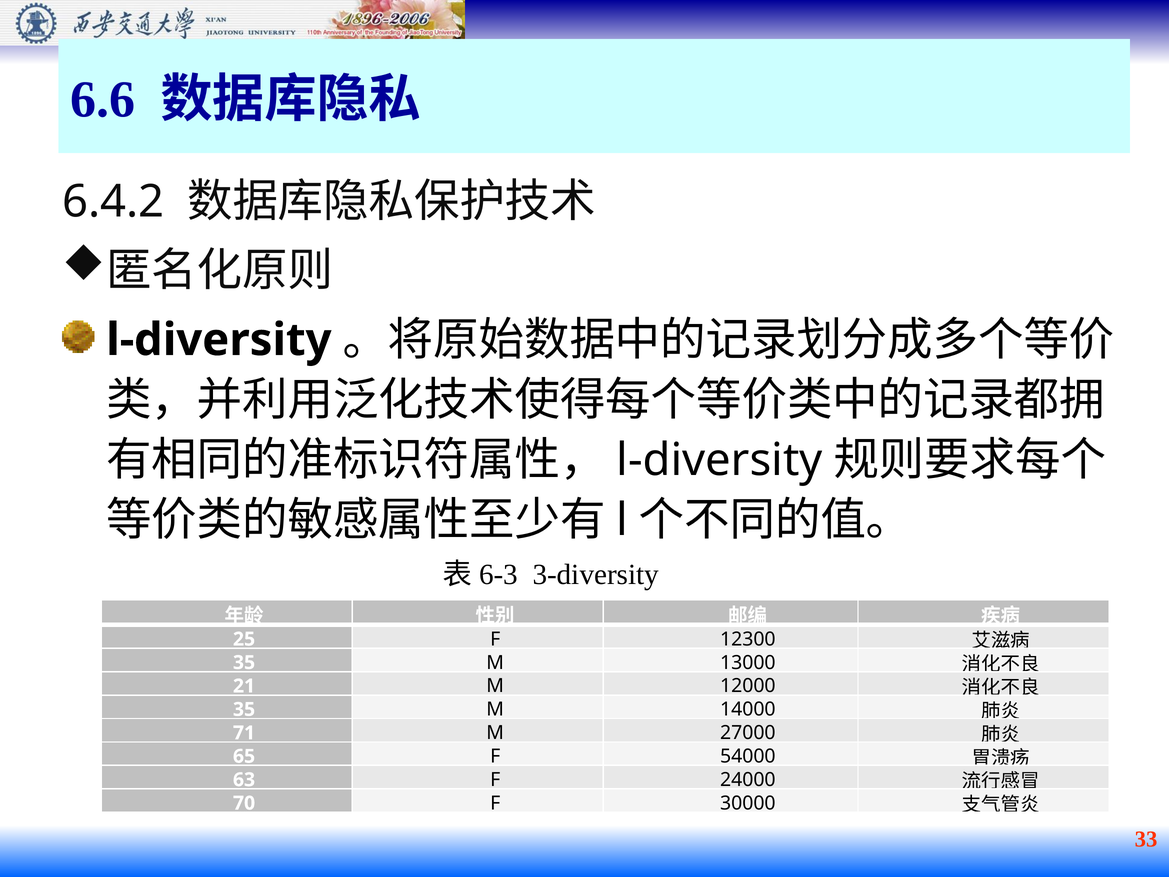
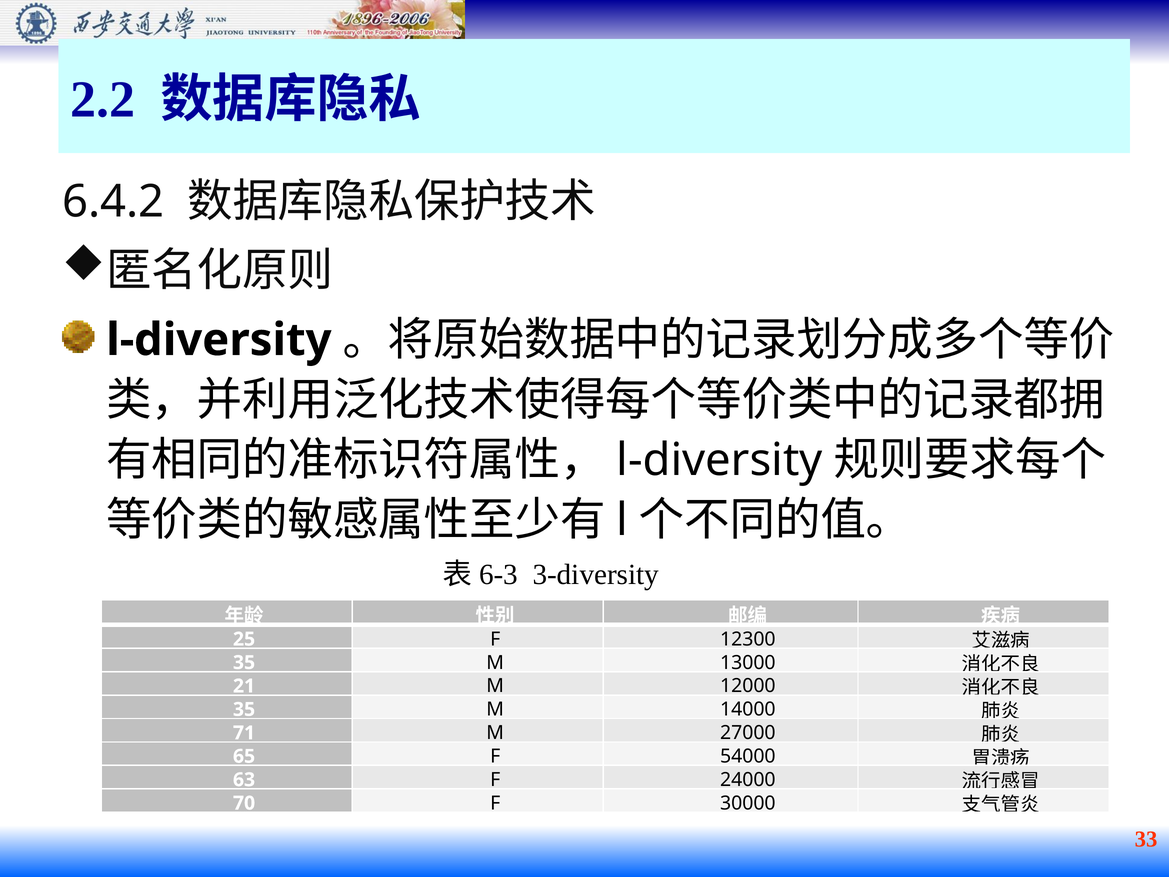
6.6: 6.6 -> 2.2 (103, 100)
